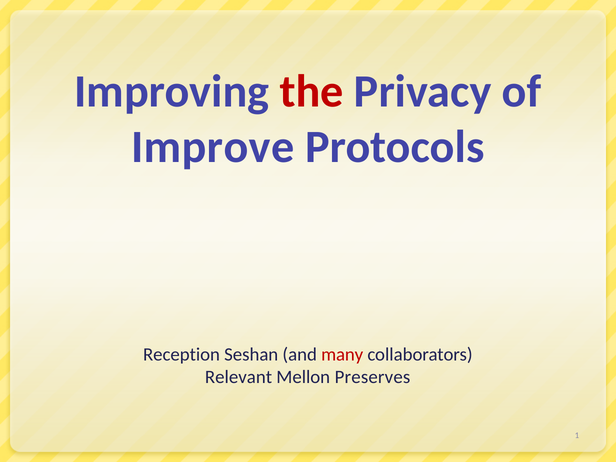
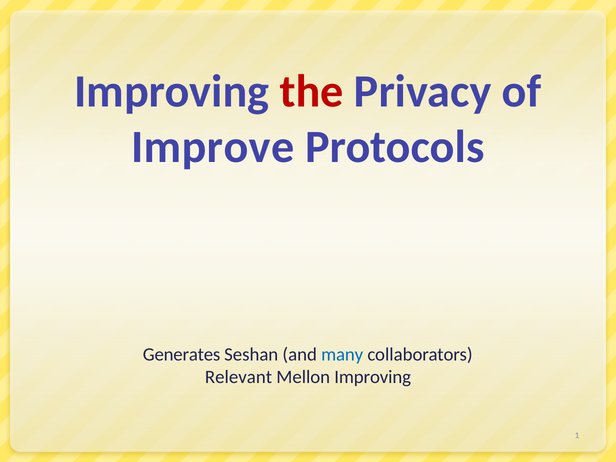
Reception: Reception -> Generates (182, 355)
many colour: red -> blue (342, 355)
Mellon Preserves: Preserves -> Improving (373, 377)
